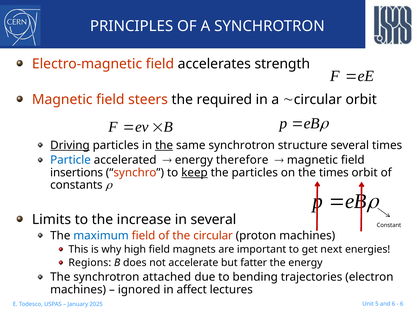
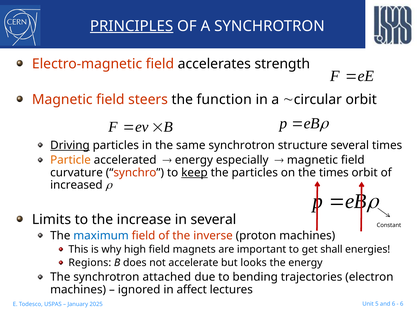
PRINCIPLES underline: none -> present (132, 26)
required: required -> function (224, 99)
the underline: present -> none (164, 145)
Particle colour: blue -> orange (71, 160)
therefore: therefore -> especially (242, 160)
insertions: insertions -> curvature (77, 172)
constants: constants -> increased (76, 185)
circular: circular -> inverse (213, 235)
next: next -> shall (331, 249)
fatter: fatter -> looks (254, 263)
